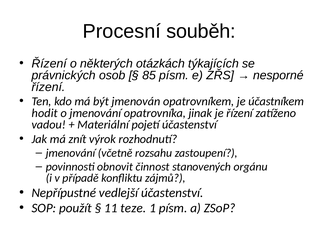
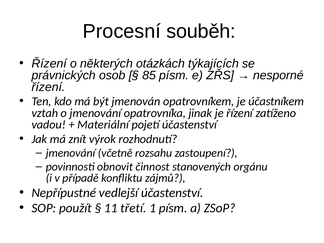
hodit: hodit -> vztah (45, 113)
teze: teze -> třetí (133, 208)
